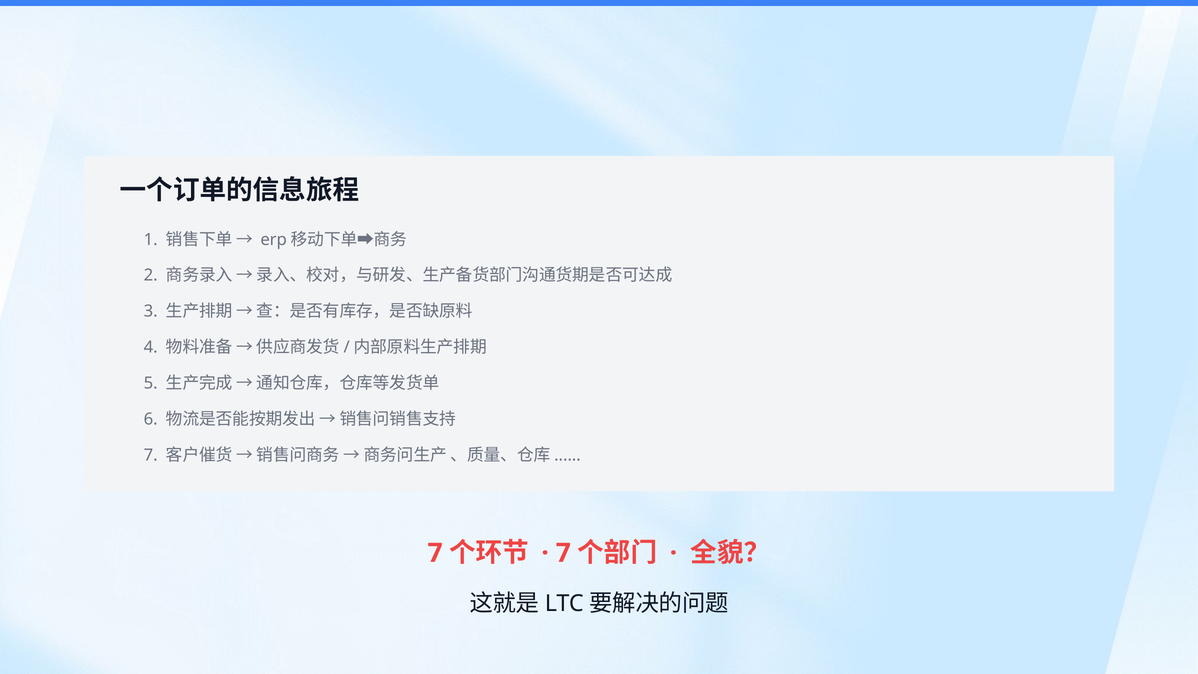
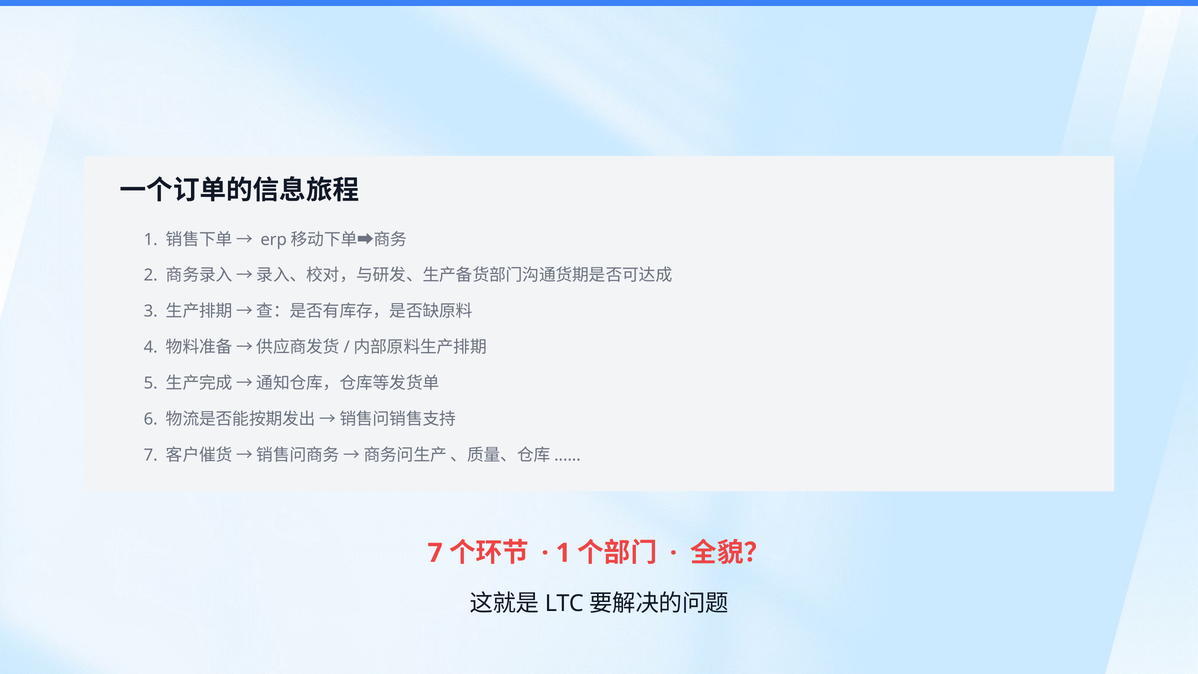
7: 7 -> 1 (563, 553)
